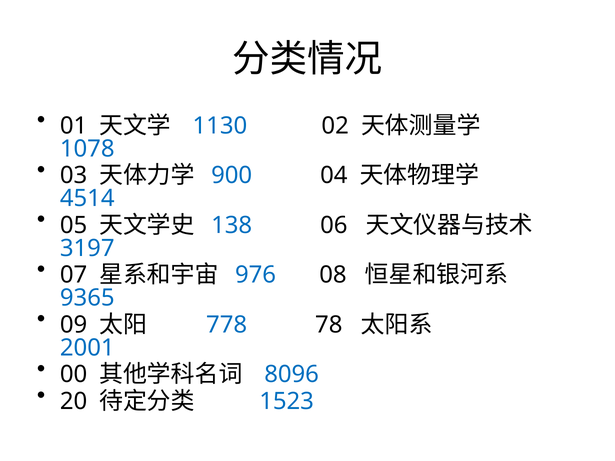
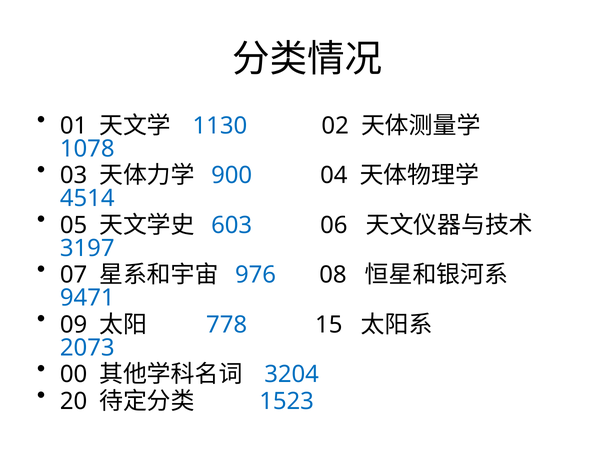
138: 138 -> 603 (232, 225)
9365: 9365 -> 9471 (87, 298)
78: 78 -> 15 (329, 325)
2001: 2001 -> 2073 (87, 348)
8096: 8096 -> 3204 (292, 375)
